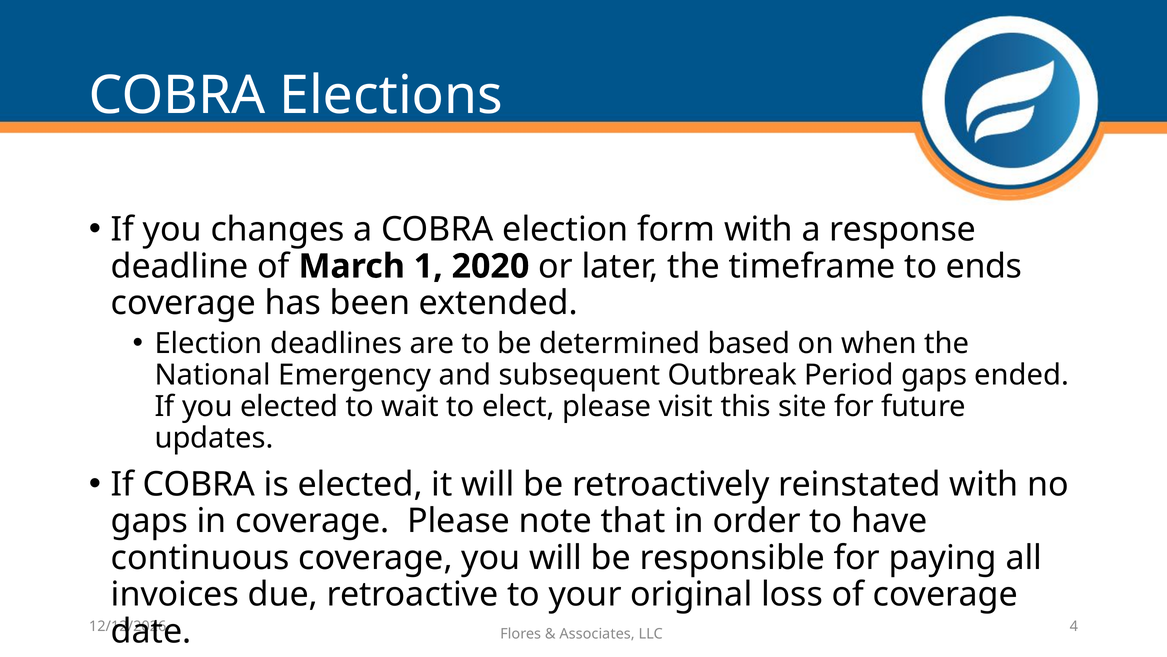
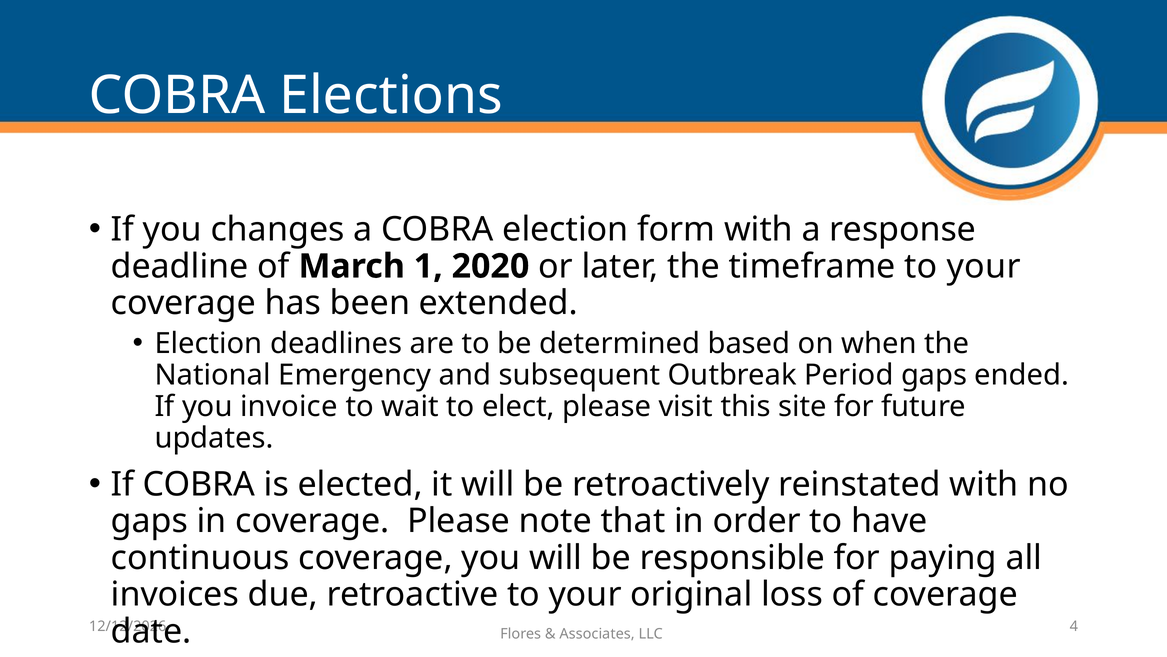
timeframe to ends: ends -> your (984, 266)
you elected: elected -> invoice (289, 406)
